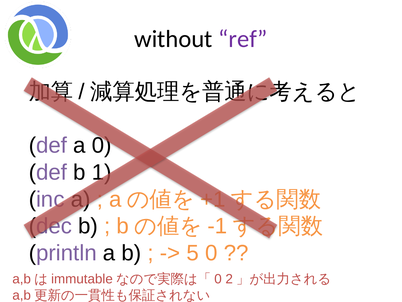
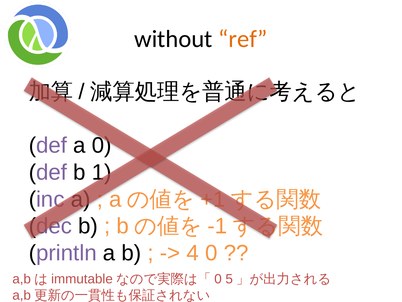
ref colour: purple -> orange (243, 39)
5: 5 -> 4 (193, 253)
2: 2 -> 5 (229, 279)
